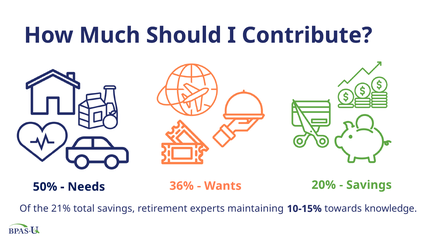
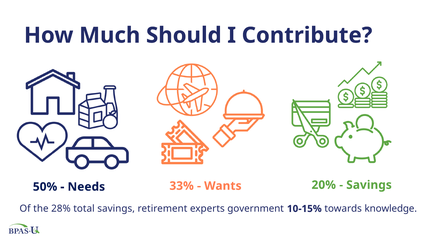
36%: 36% -> 33% (182, 186)
21%: 21% -> 28% (61, 208)
maintaining: maintaining -> government (256, 208)
